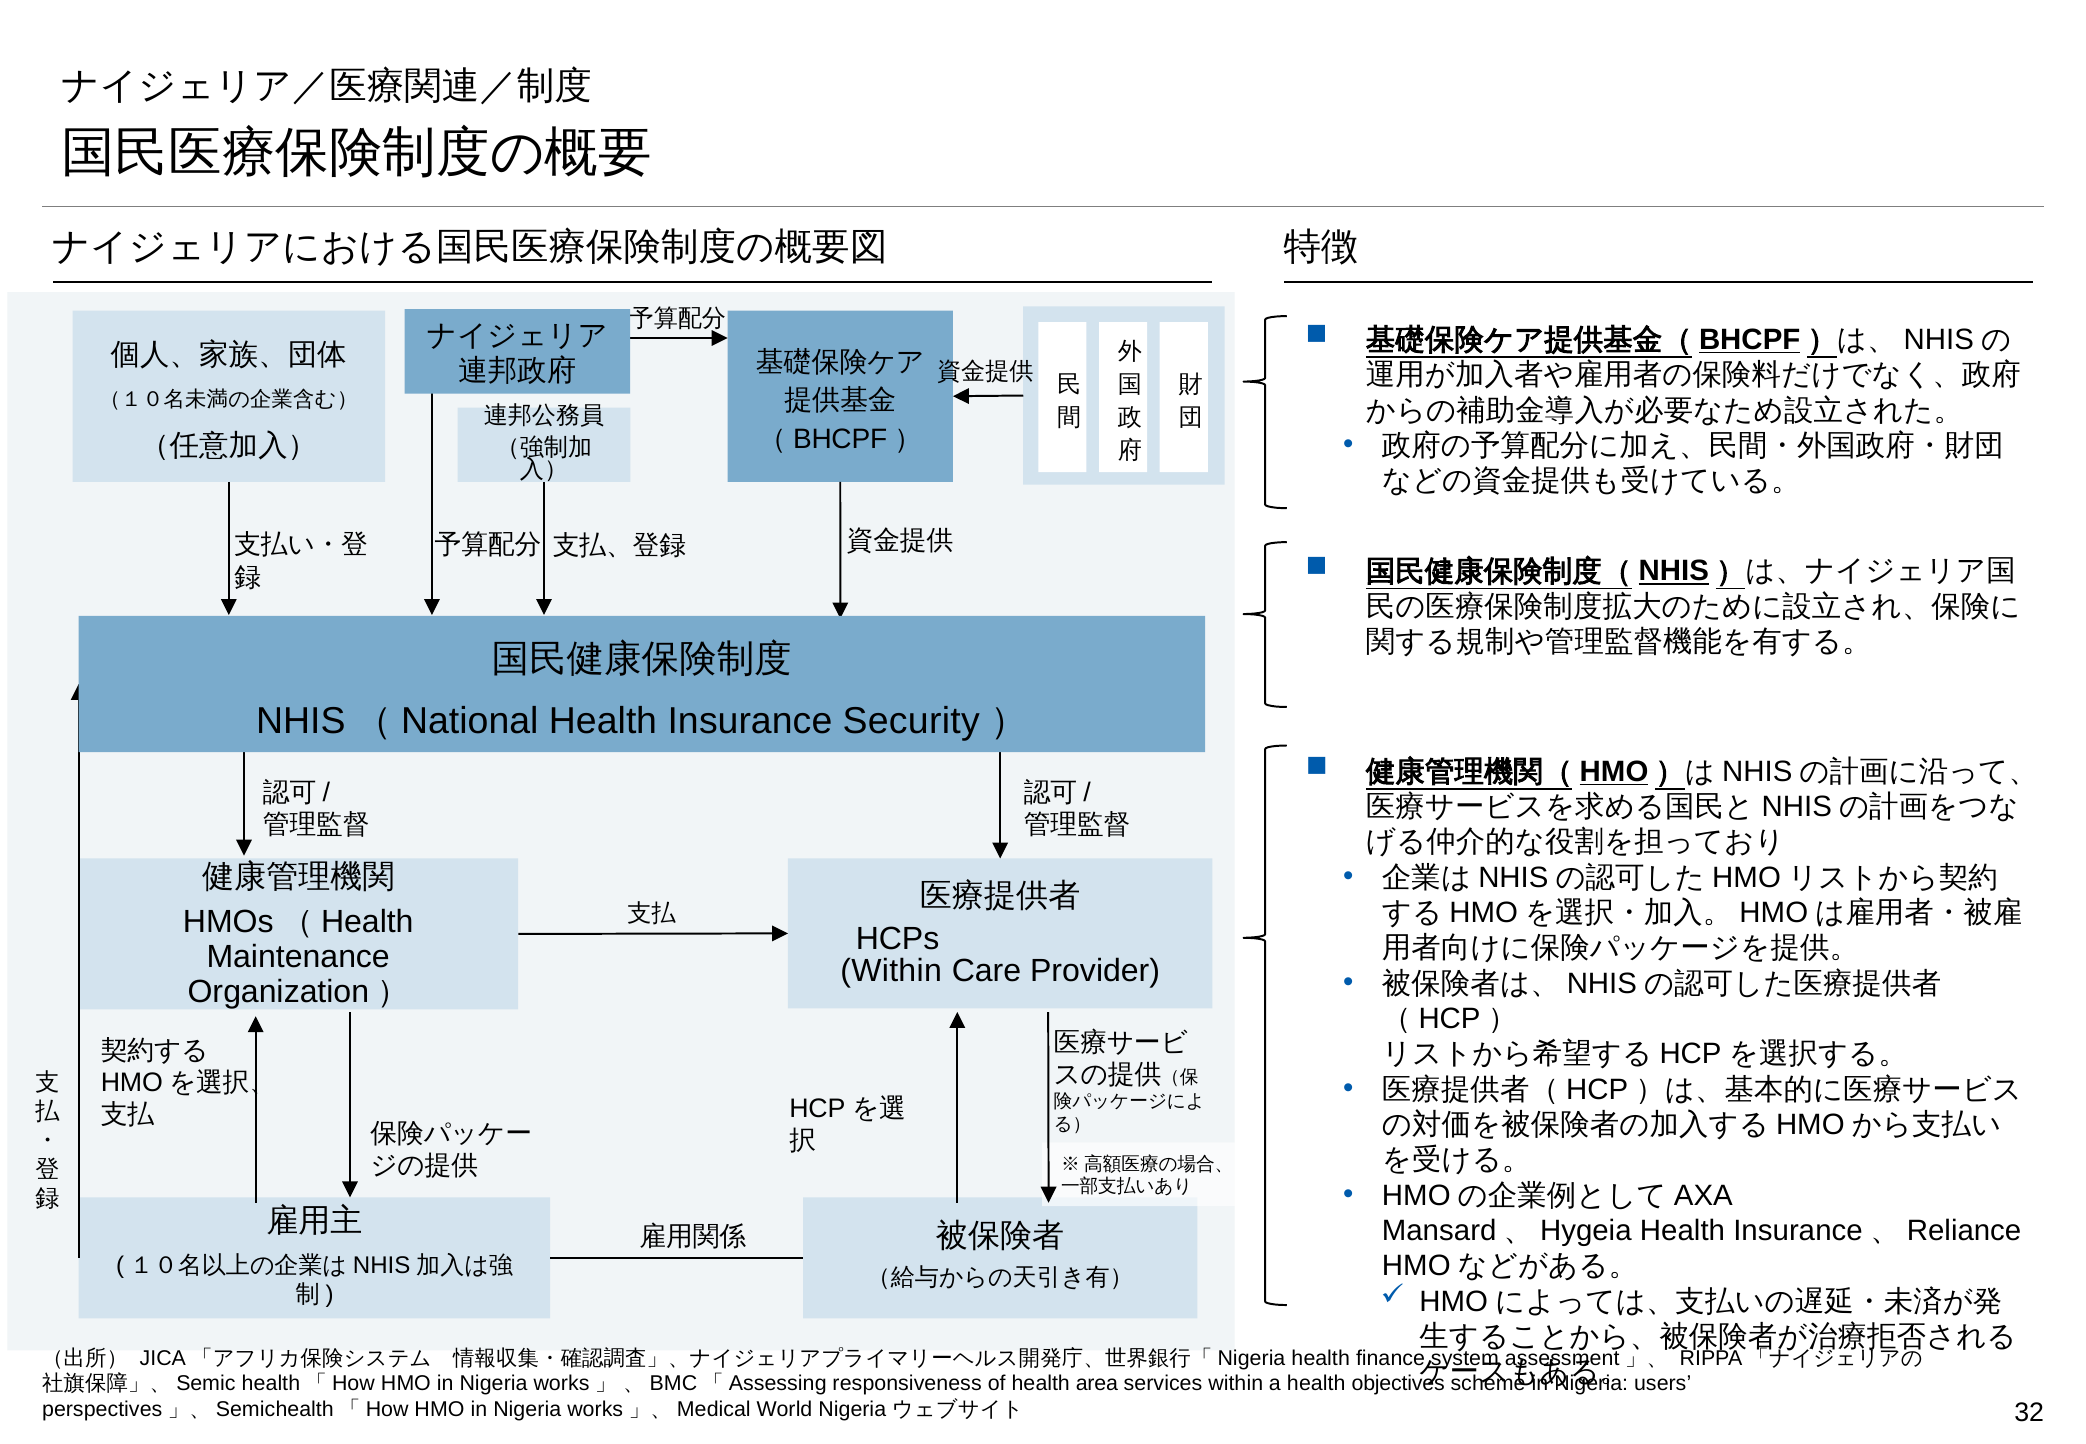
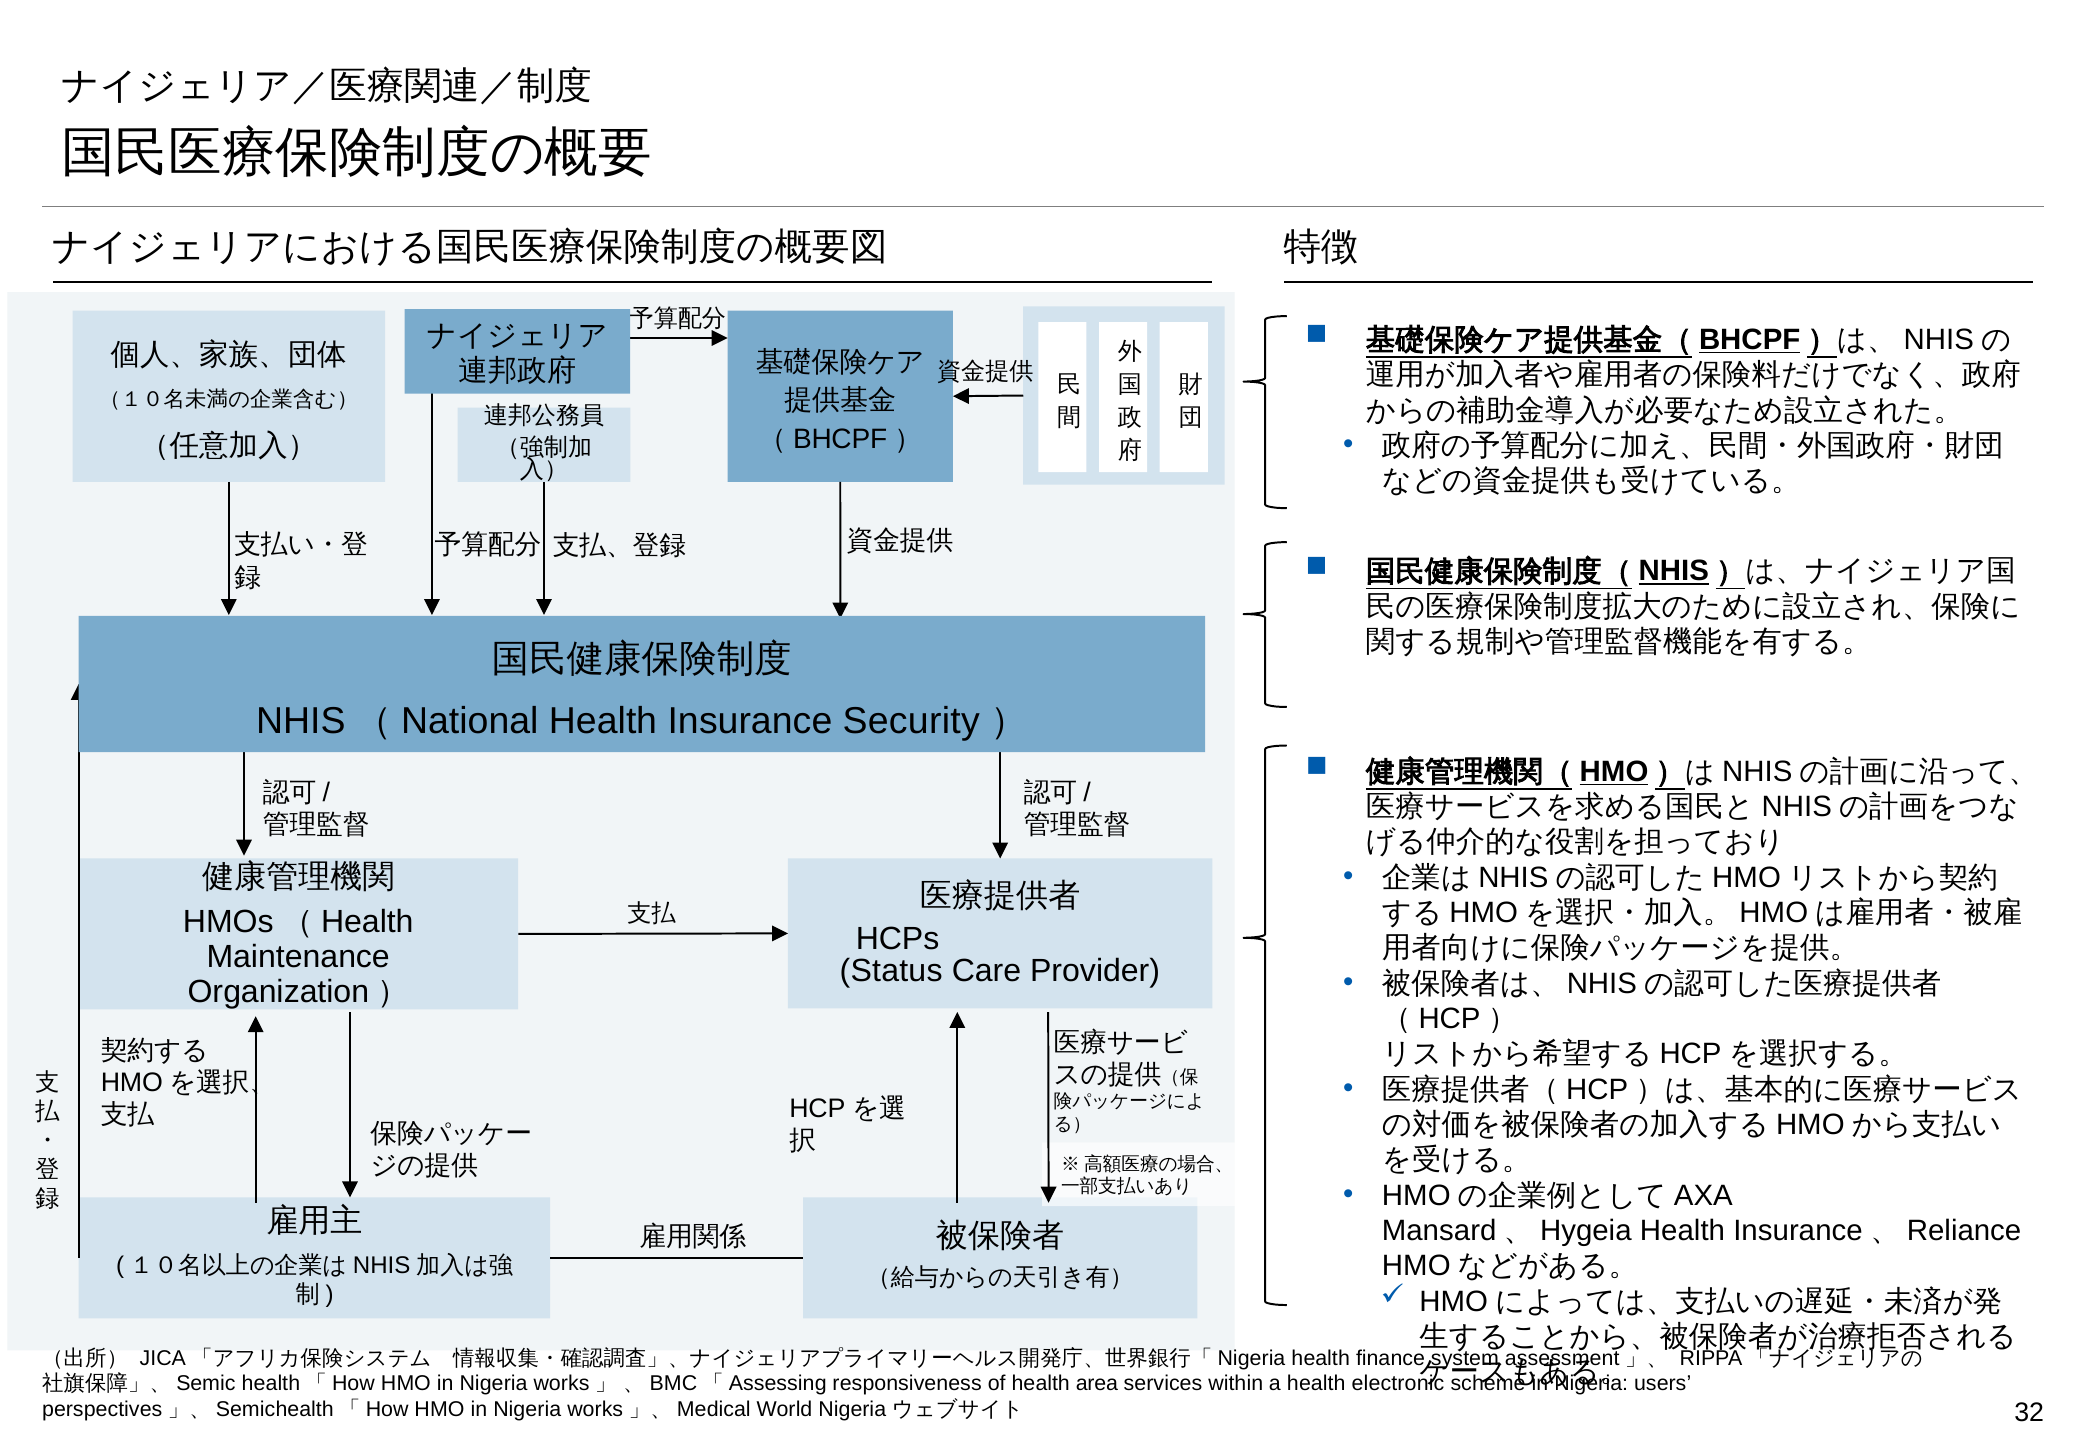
Within: Within -> Status (891, 971)
objectives: objectives -> electronic (1398, 1384)
